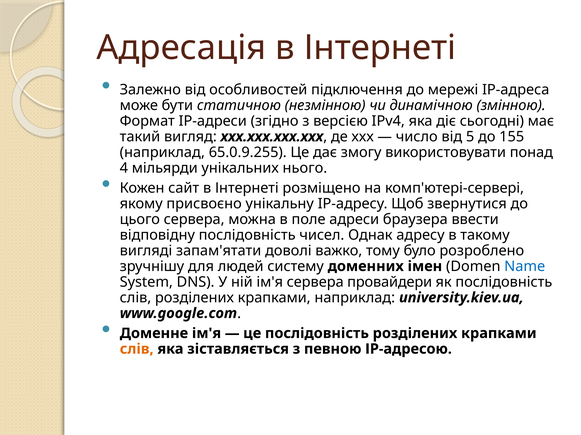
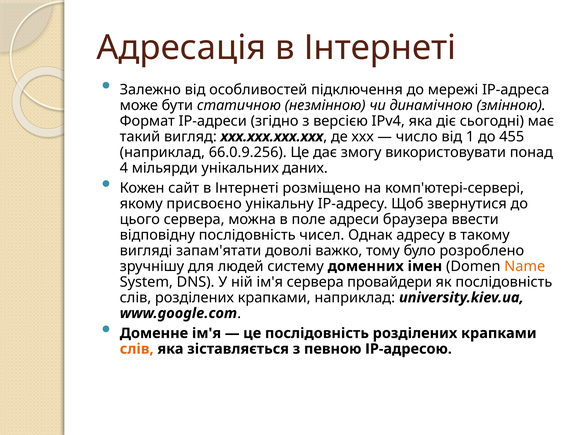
5: 5 -> 1 (470, 137)
155: 155 -> 455 (512, 137)
65.0.9.255: 65.0.9.255 -> 66.0.9.256 (248, 153)
нього: нього -> даних (305, 168)
Name colour: blue -> orange (525, 267)
